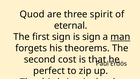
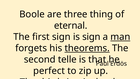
Quod: Quod -> Boole (32, 14)
spirit: spirit -> thing (101, 14)
theorems underline: none -> present (87, 48)
cost: cost -> telle (67, 59)
